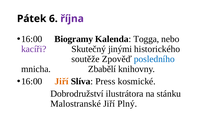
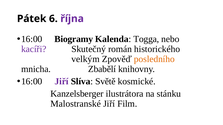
jinými: jinými -> román (120, 49)
soutěže: soutěže -> velkým (85, 59)
posledního colour: blue -> orange (154, 59)
Jiří colour: orange -> purple (62, 82)
Press: Press -> Světě (105, 82)
Dobrodružství: Dobrodružství -> Kanzelsberger (77, 94)
Plný: Plný -> Film (127, 104)
